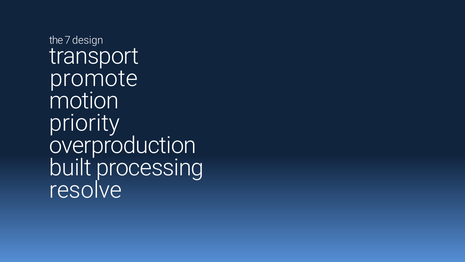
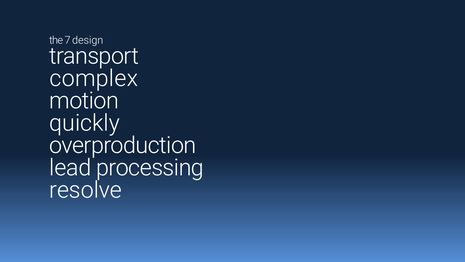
promote: promote -> complex (94, 78)
priority: priority -> quickly (85, 123)
built: built -> lead (70, 168)
